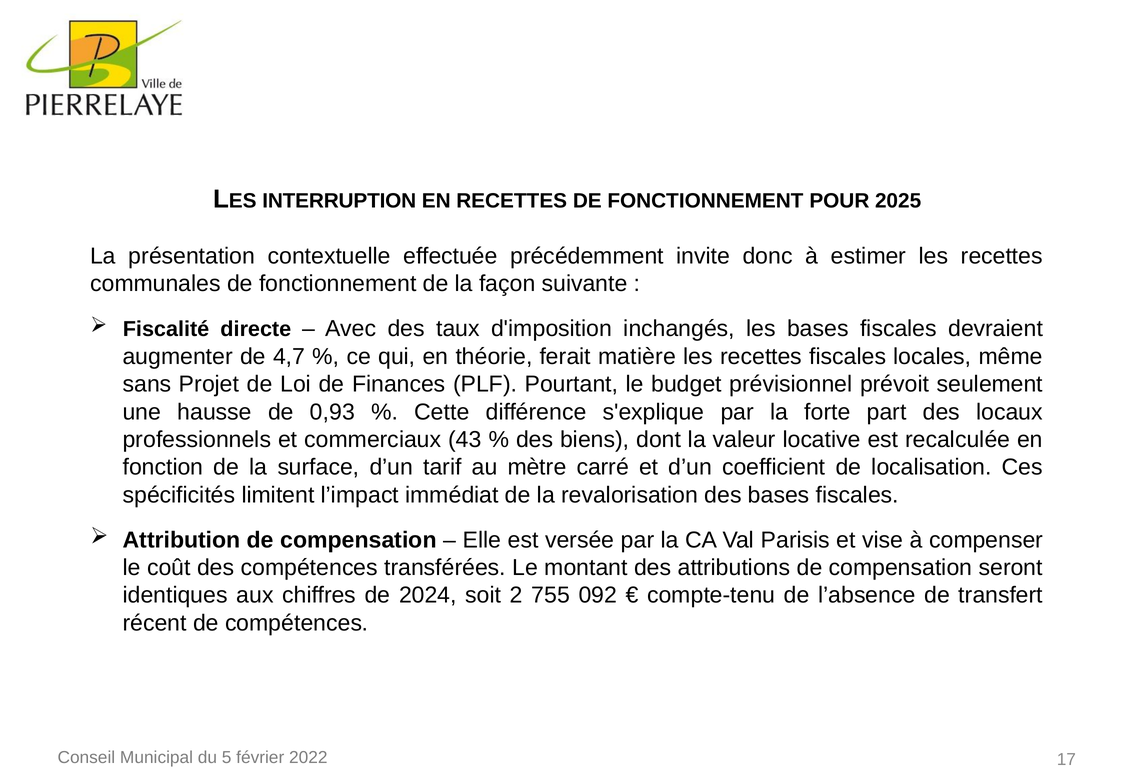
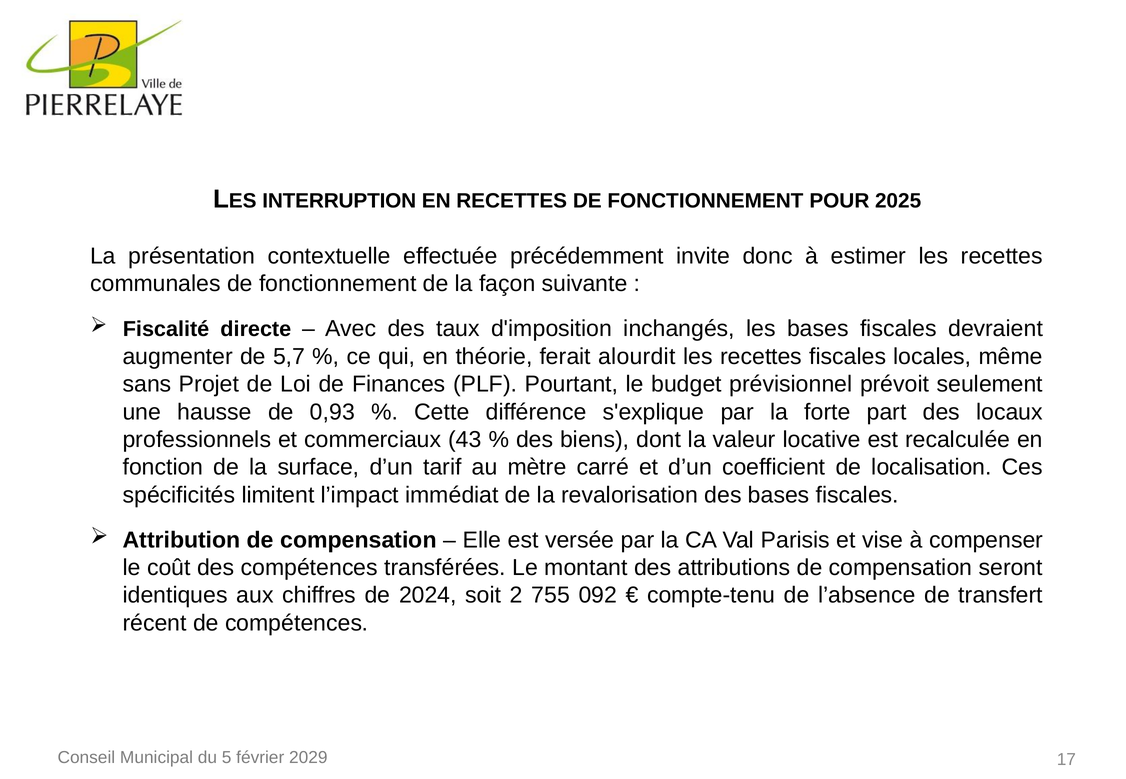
4,7: 4,7 -> 5,7 (289, 357)
matière: matière -> alourdit (637, 357)
2022: 2022 -> 2029 (308, 758)
